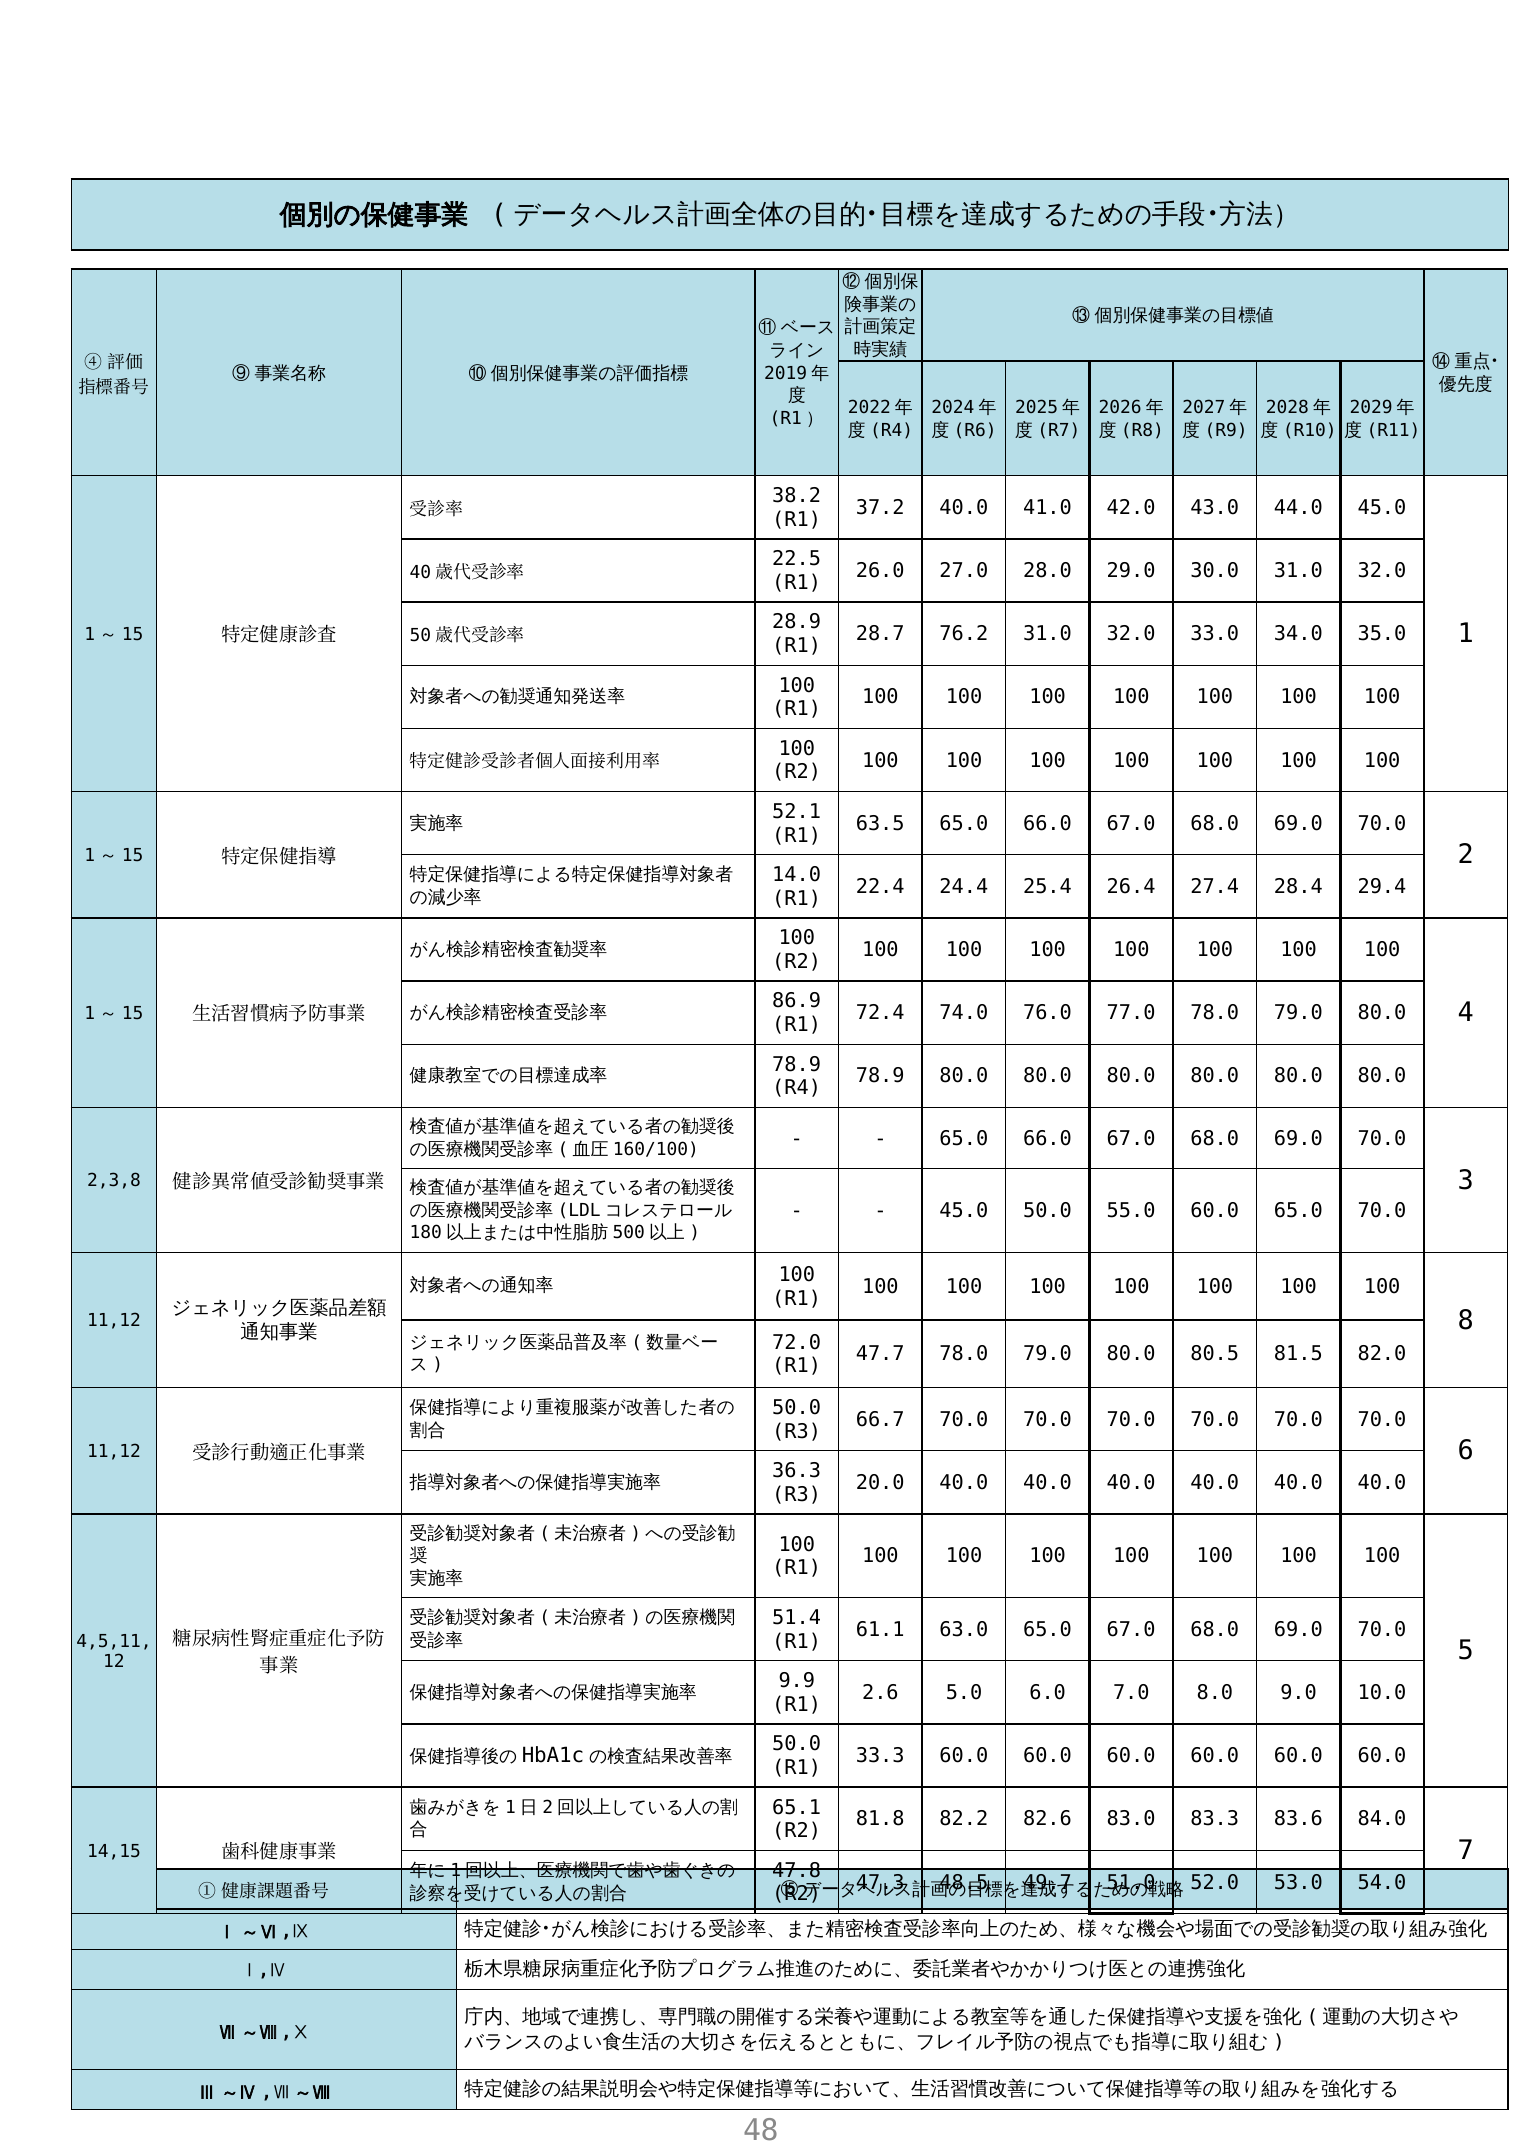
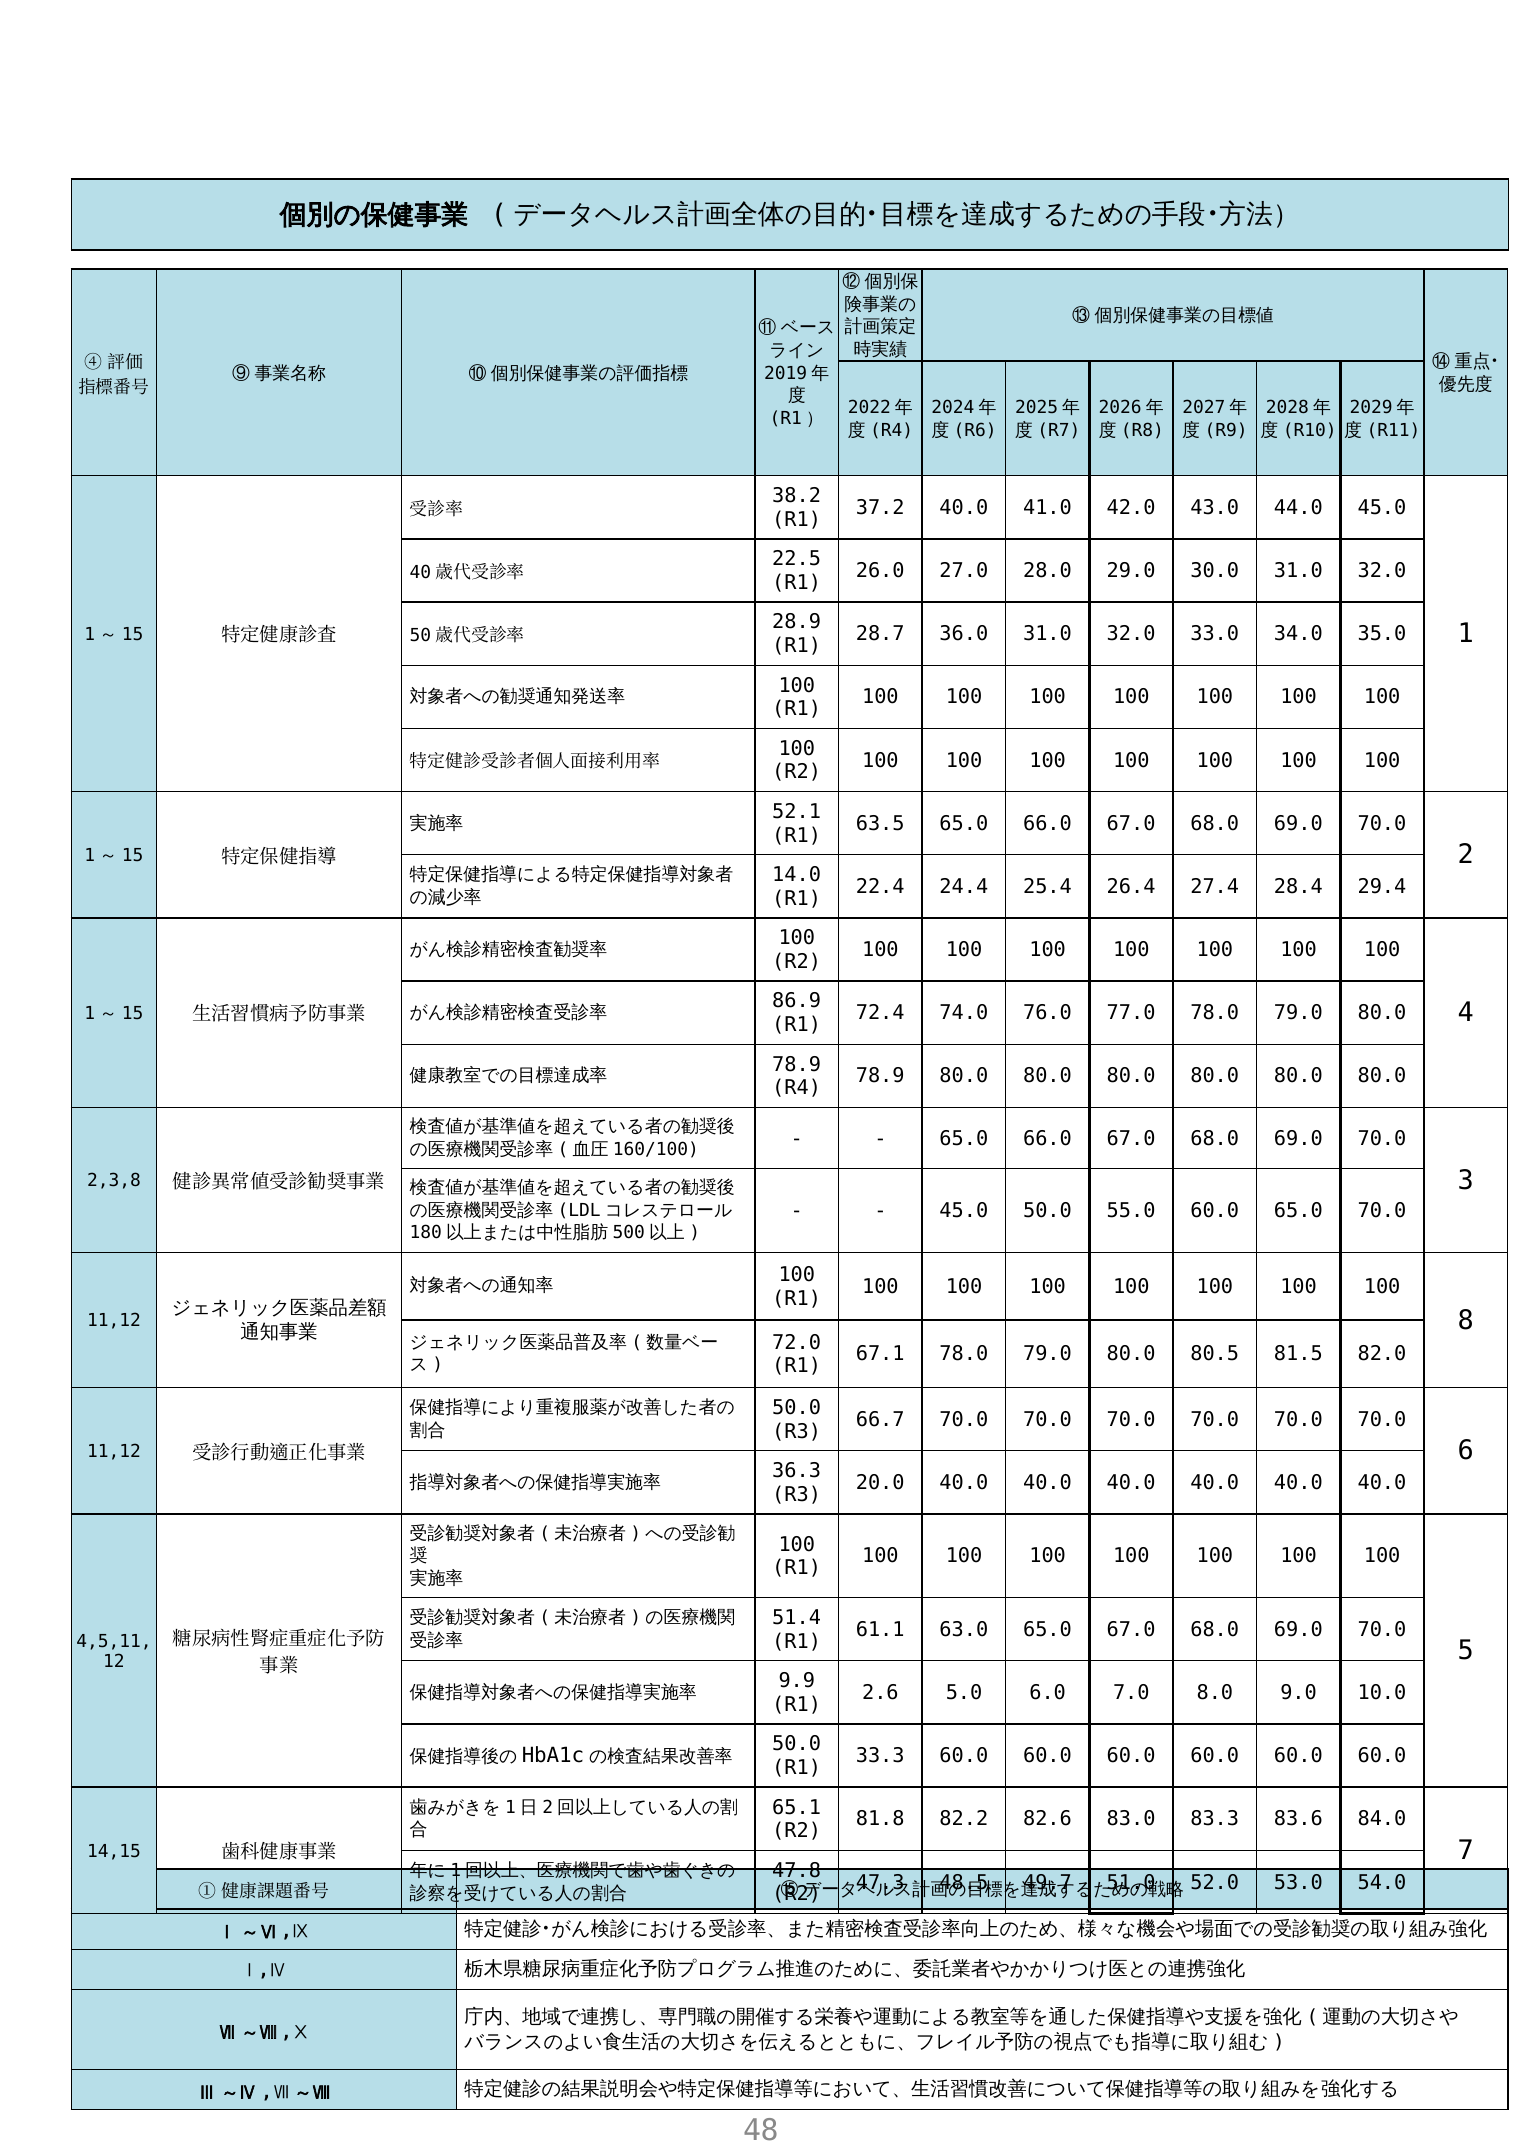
76.2: 76.2 -> 36.0 (964, 634)
47.7: 47.7 -> 67.1 (880, 1354)
